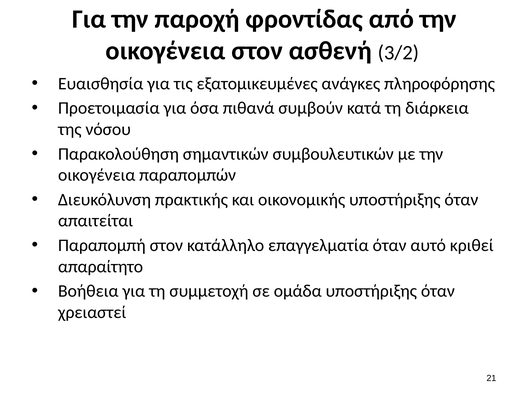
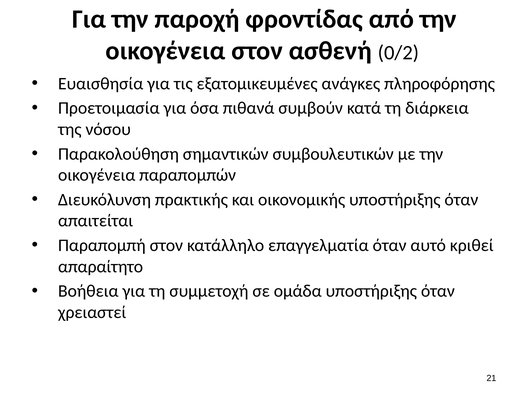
3/2: 3/2 -> 0/2 (398, 53)
